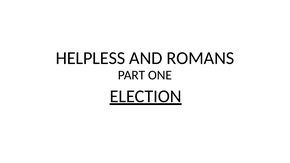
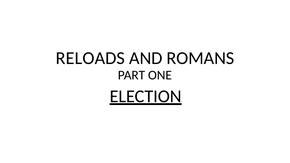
HELPLESS: HELPLESS -> RELOADS (90, 58)
